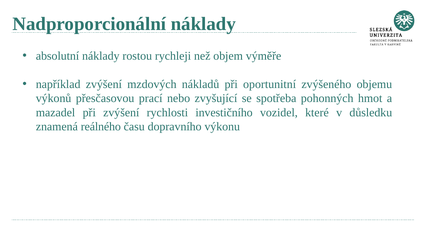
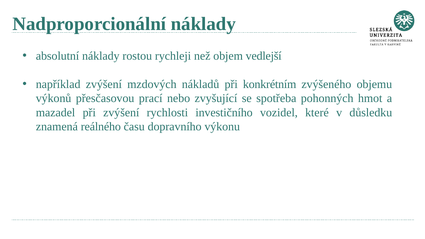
výměře: výměře -> vedlejší (264, 56)
oportunitní: oportunitní -> konkrétním (270, 84)
